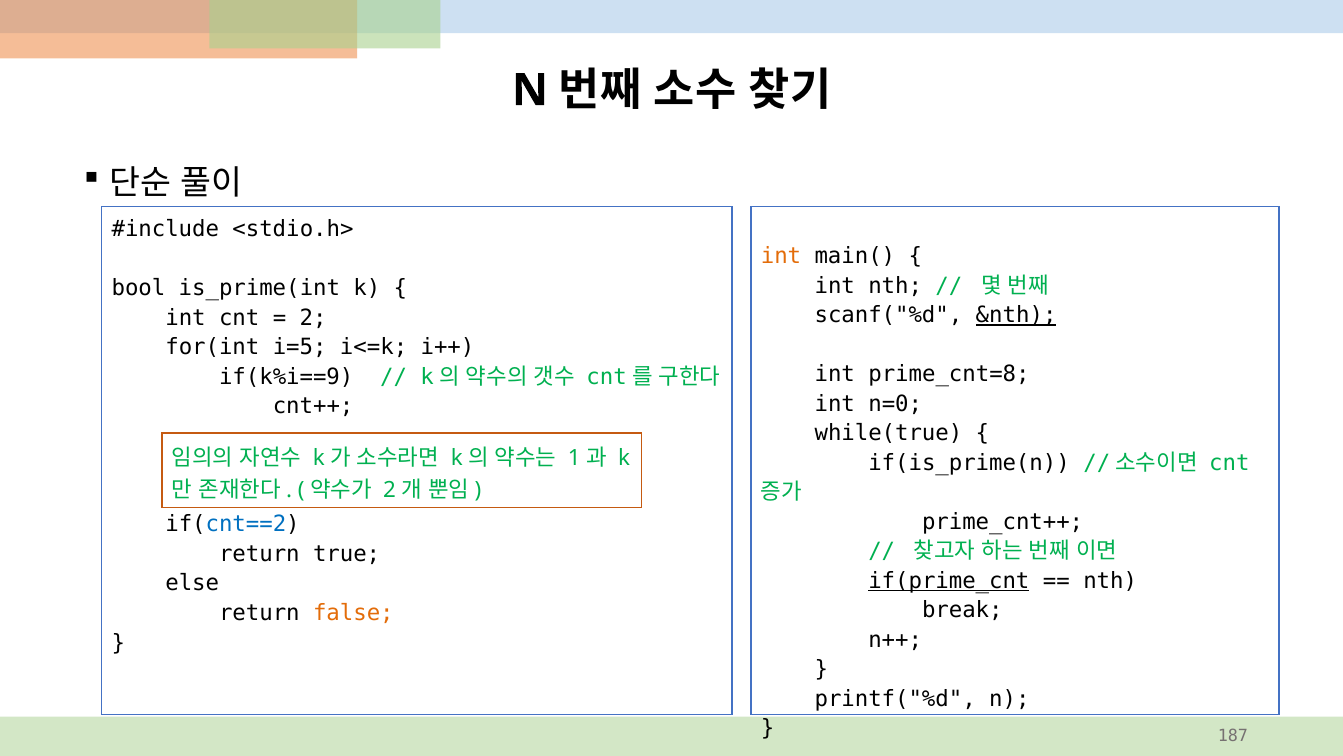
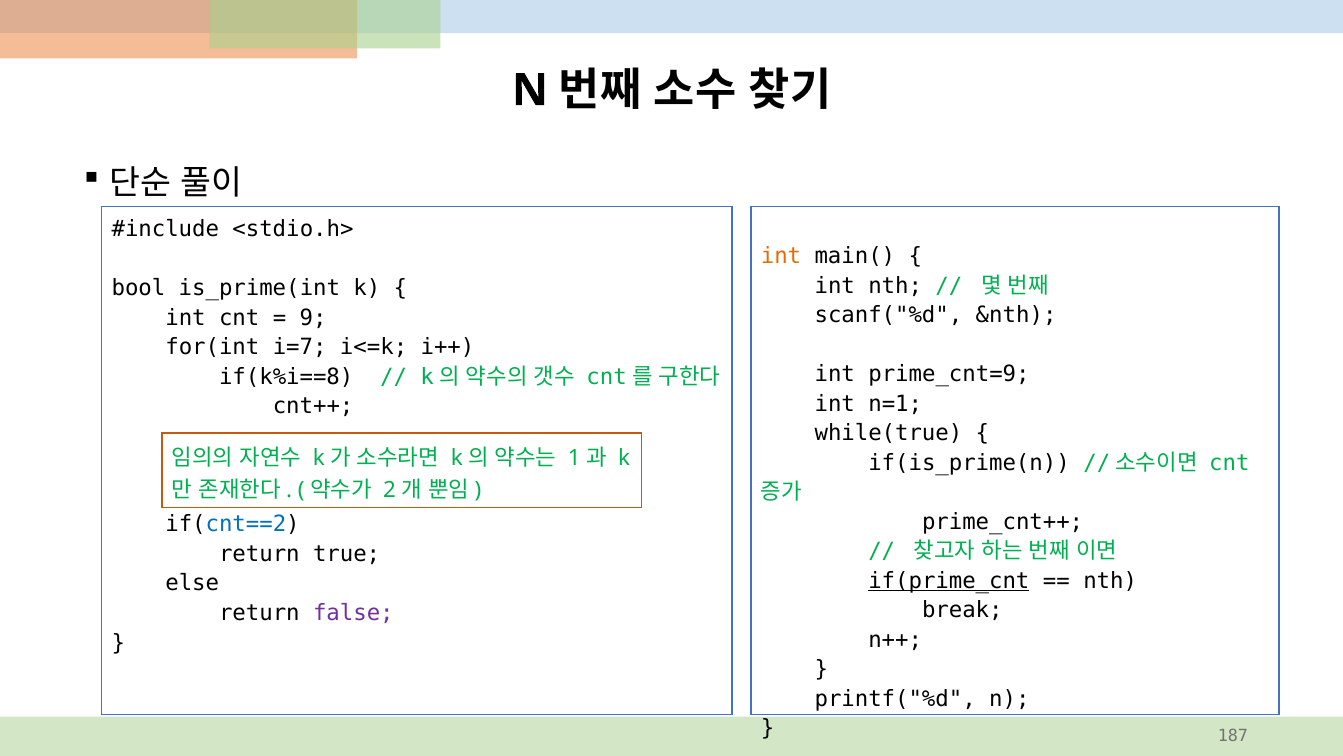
&nth underline: present -> none (1016, 315)
2: 2 -> 9 (313, 318)
i=5: i=5 -> i=7 (300, 347)
prime_cnt=8: prime_cnt=8 -> prime_cnt=9 (949, 374)
if(k%i==9: if(k%i==9 -> if(k%i==8 (286, 377)
n=0: n=0 -> n=1 (895, 403)
false colour: orange -> purple (353, 613)
